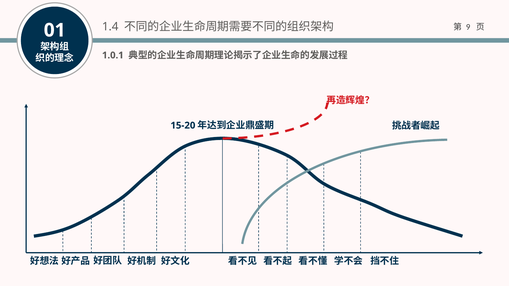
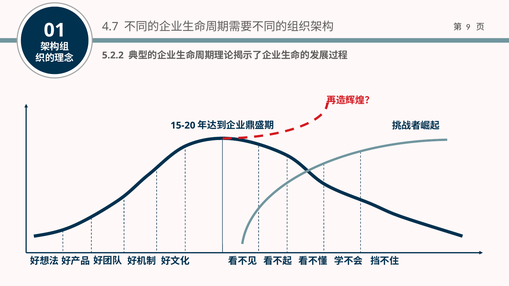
1.4: 1.4 -> 4.7 (110, 27)
1.0.1: 1.0.1 -> 5.2.2 (113, 55)
